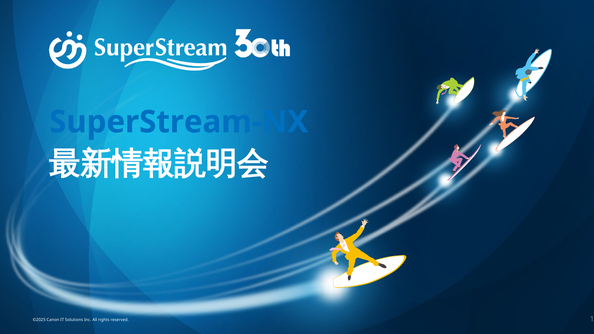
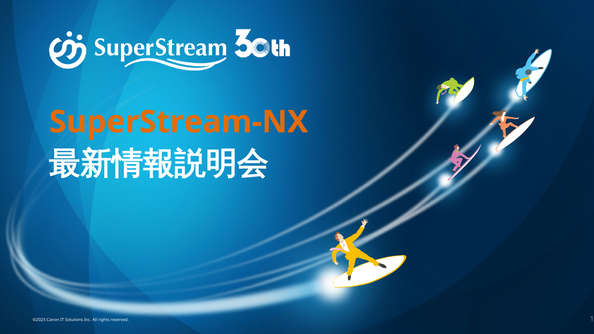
SuperStream-NX colour: blue -> orange (179, 122)
